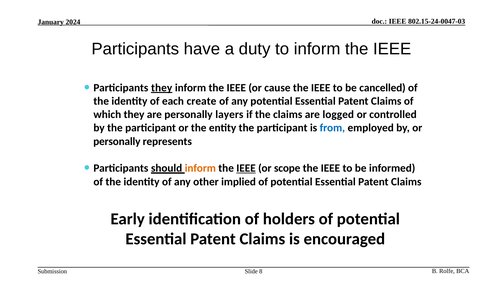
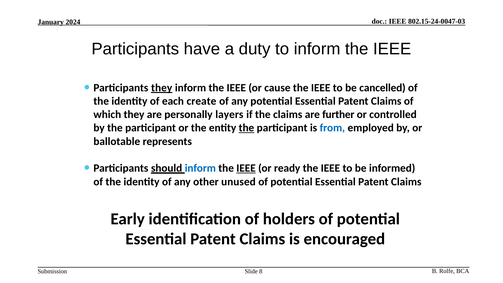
logged: logged -> further (338, 114)
the underline: none -> present (246, 128)
personally: personally -> ballotable (117, 141)
inform colour: orange -> blue (200, 168)
scope: scope -> ready (287, 168)
implied: implied -> unused (238, 182)
